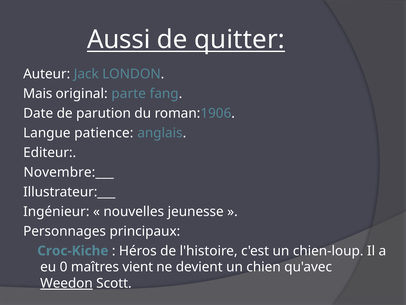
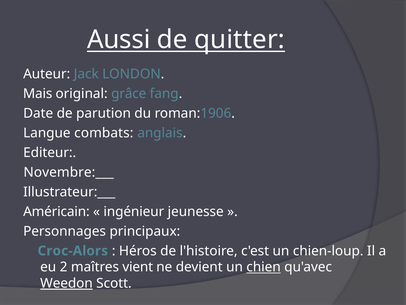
parte: parte -> grâce (129, 93)
patience: patience -> combats (104, 133)
Ingénieur: Ingénieur -> Américain (56, 211)
nouvelles: nouvelles -> ingénieur (134, 211)
Croc-Kiche: Croc-Kiche -> Croc-Alors (73, 250)
0: 0 -> 2 (64, 267)
chien underline: none -> present (264, 267)
